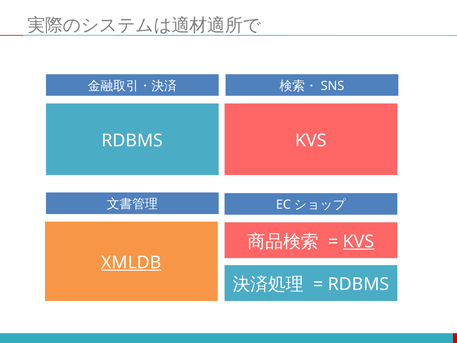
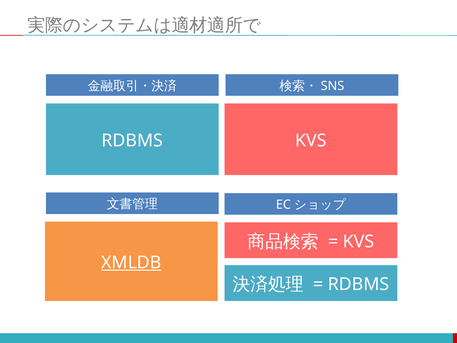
KVS underline: present -> none (359, 241)
